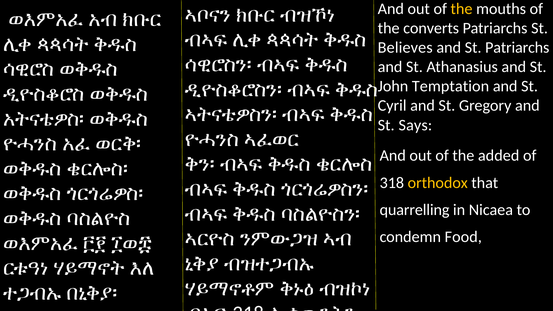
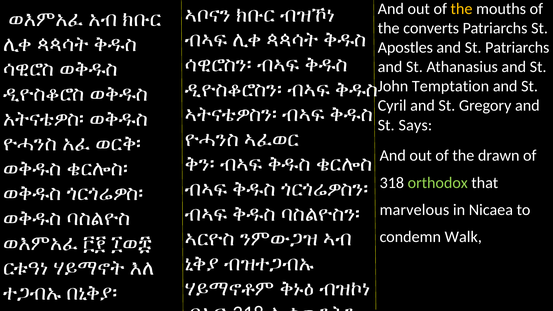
Believes: Believes -> Apostles (405, 48)
added: added -> drawn (499, 156)
orthodox colour: yellow -> light green (438, 183)
quarrelling: quarrelling -> marvelous (414, 210)
Food: Food -> Walk (463, 237)
